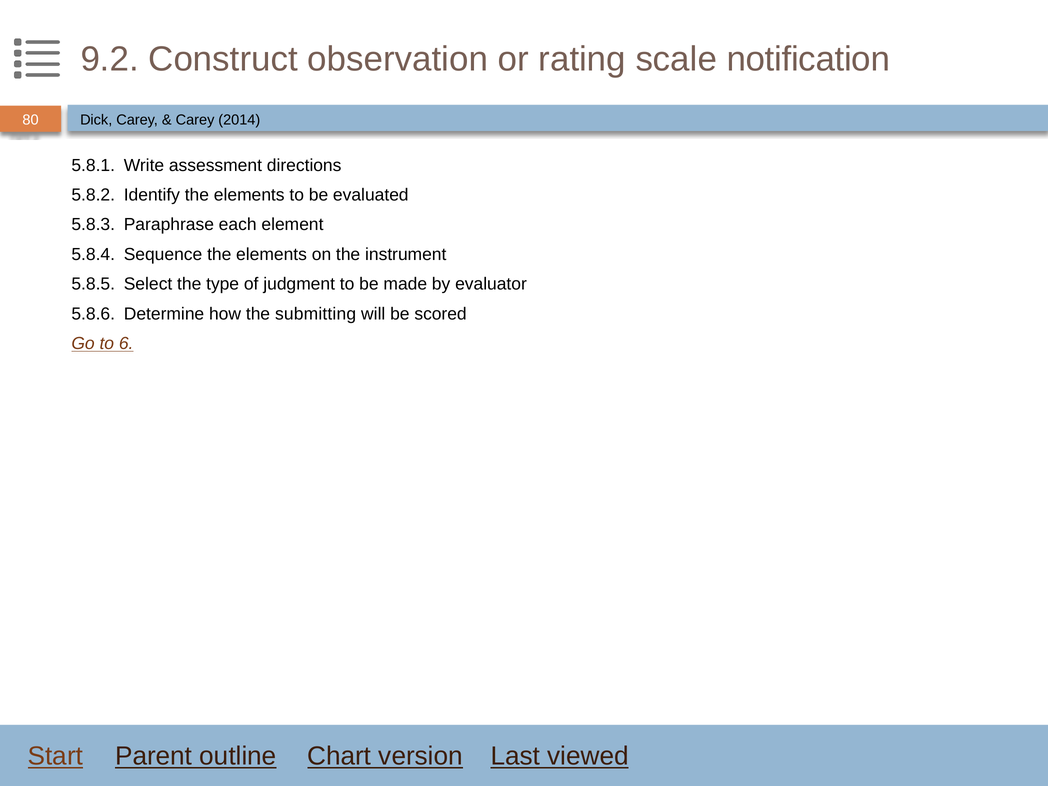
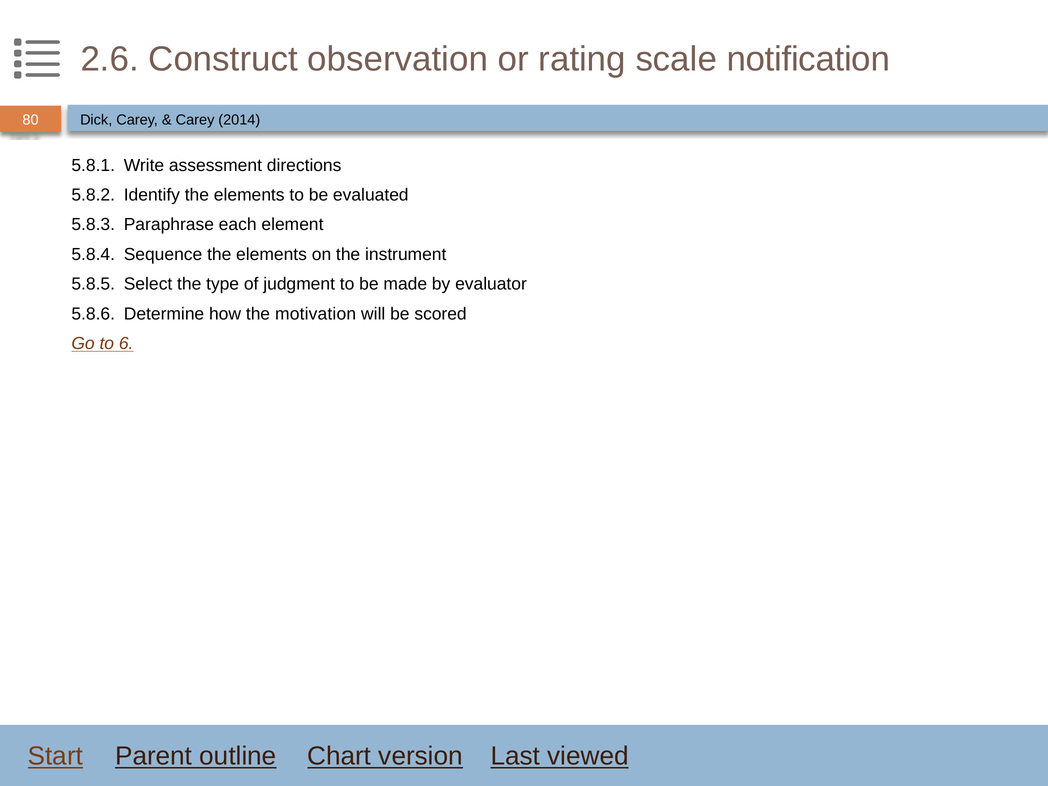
9.2: 9.2 -> 2.6 (110, 59)
submitting: submitting -> motivation (316, 314)
